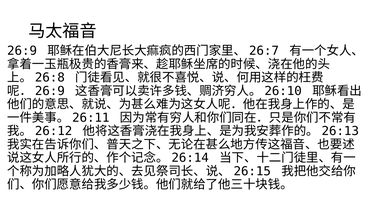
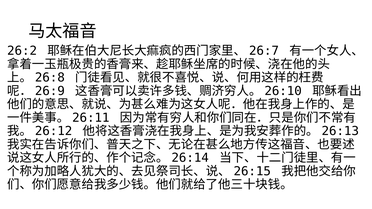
26:9: 26:9 -> 26:2 (22, 51)
